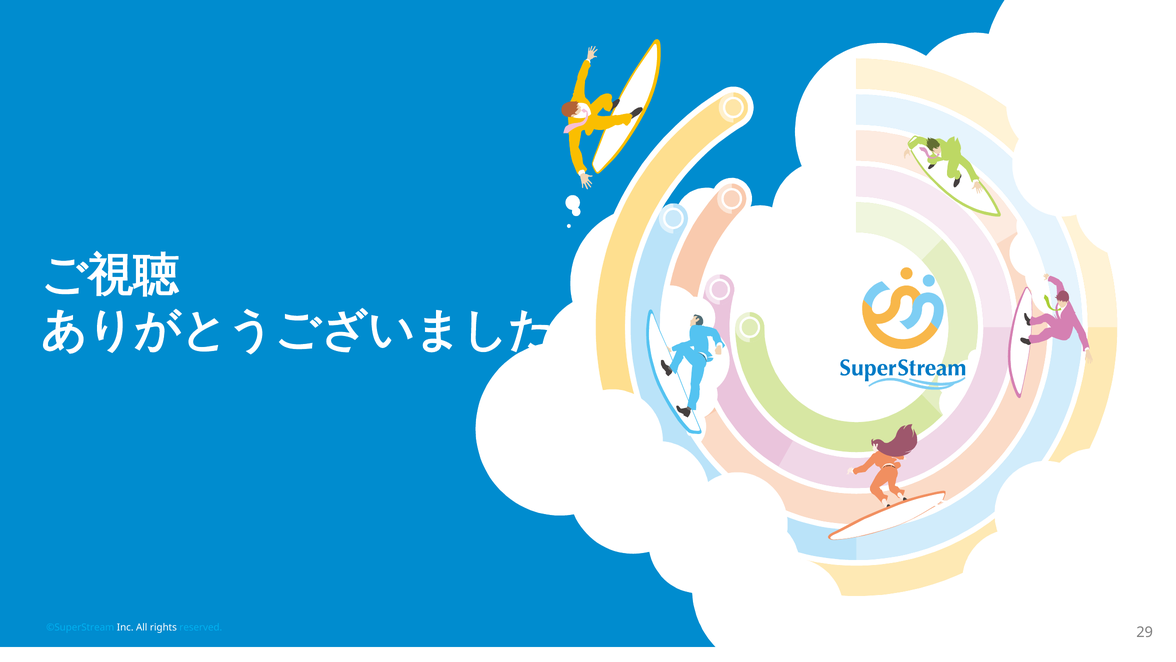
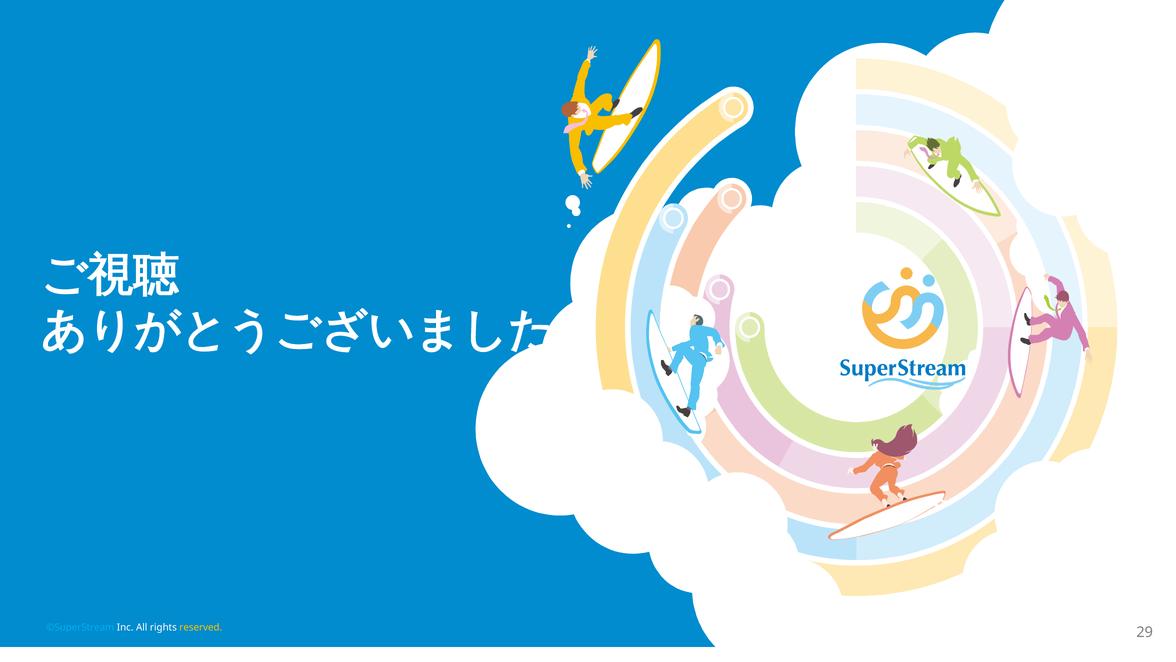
reserved colour: light blue -> yellow (201, 627)
